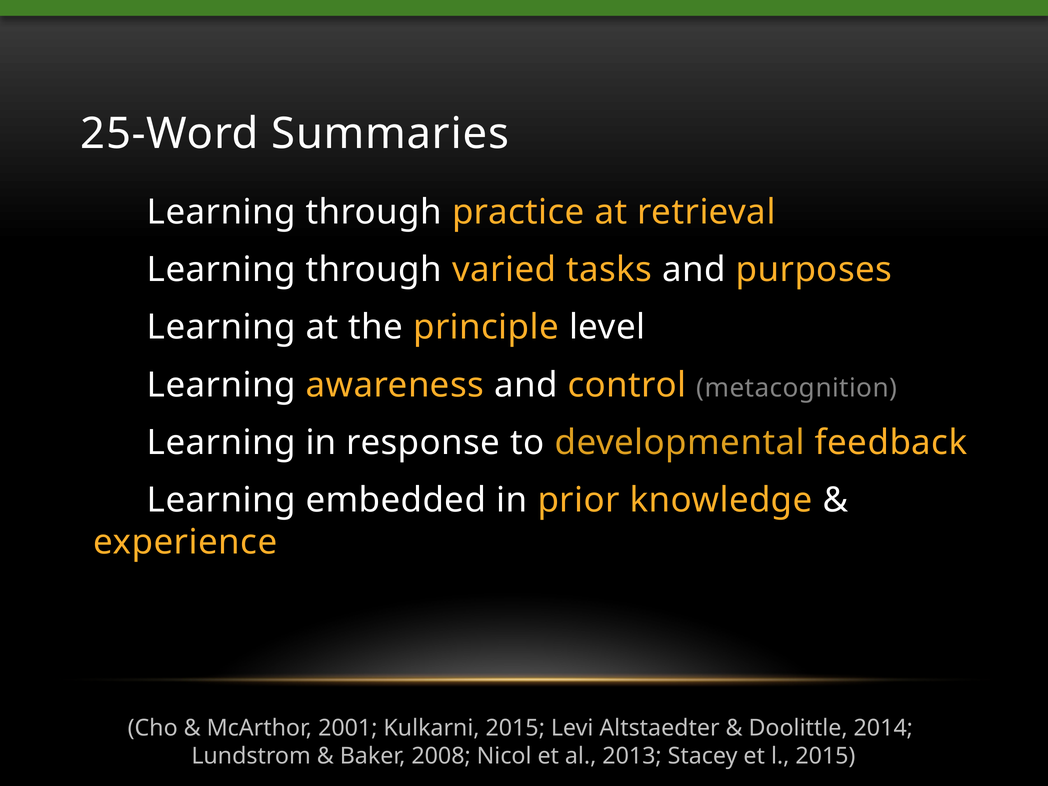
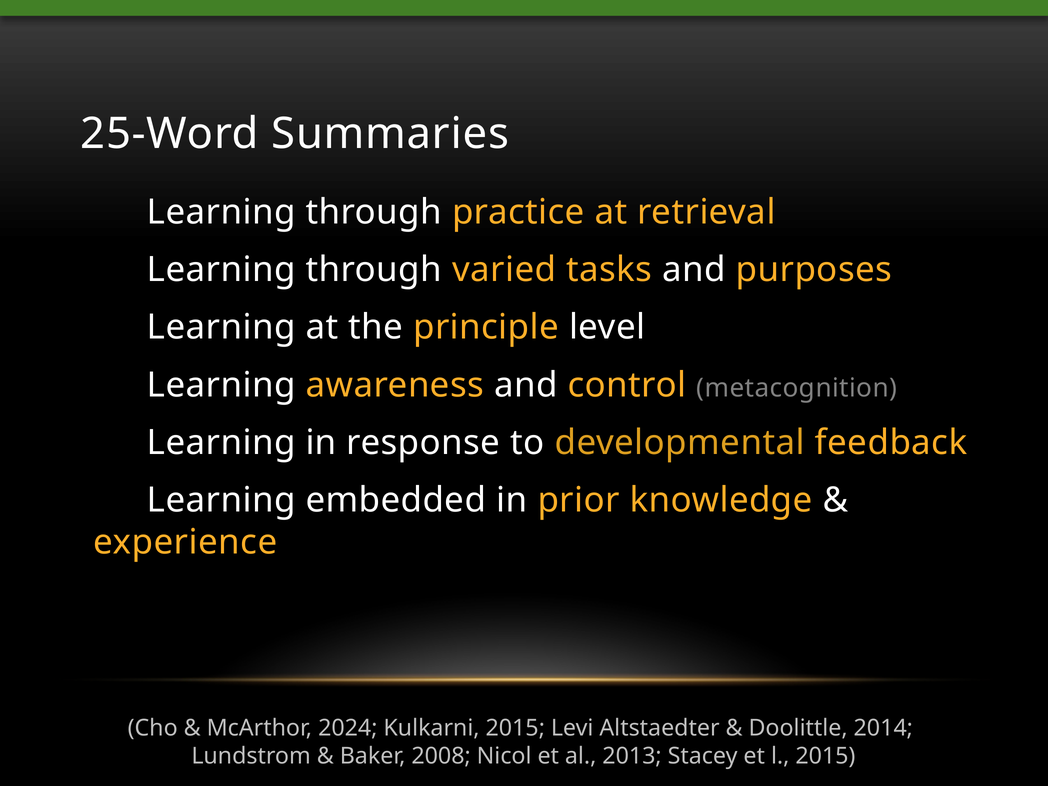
2001: 2001 -> 2024 (348, 728)
